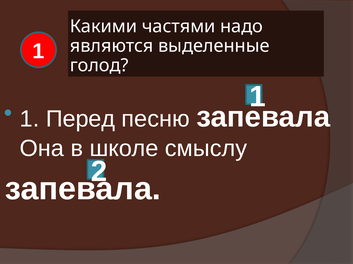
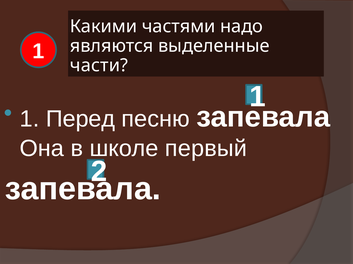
голод: голод -> части (99, 66)
смыслу: смыслу -> первый (206, 149)
